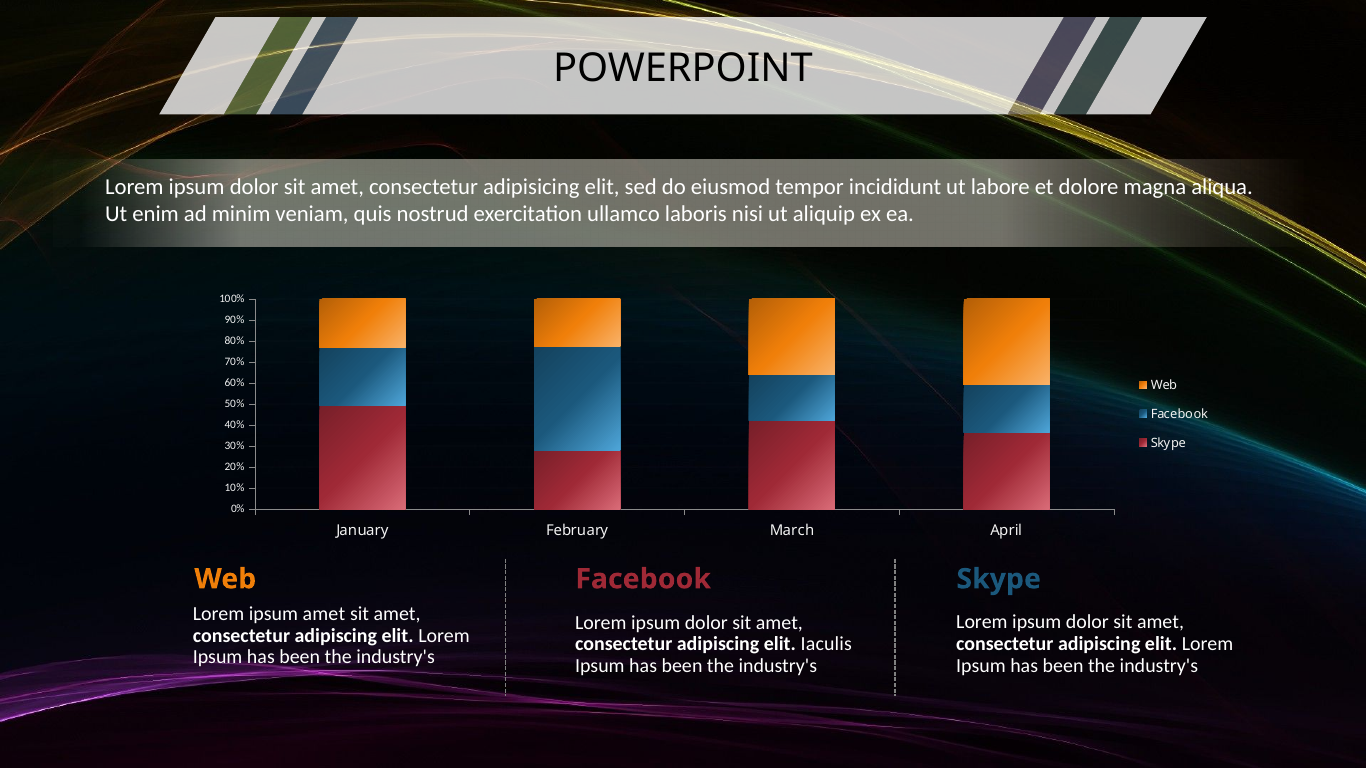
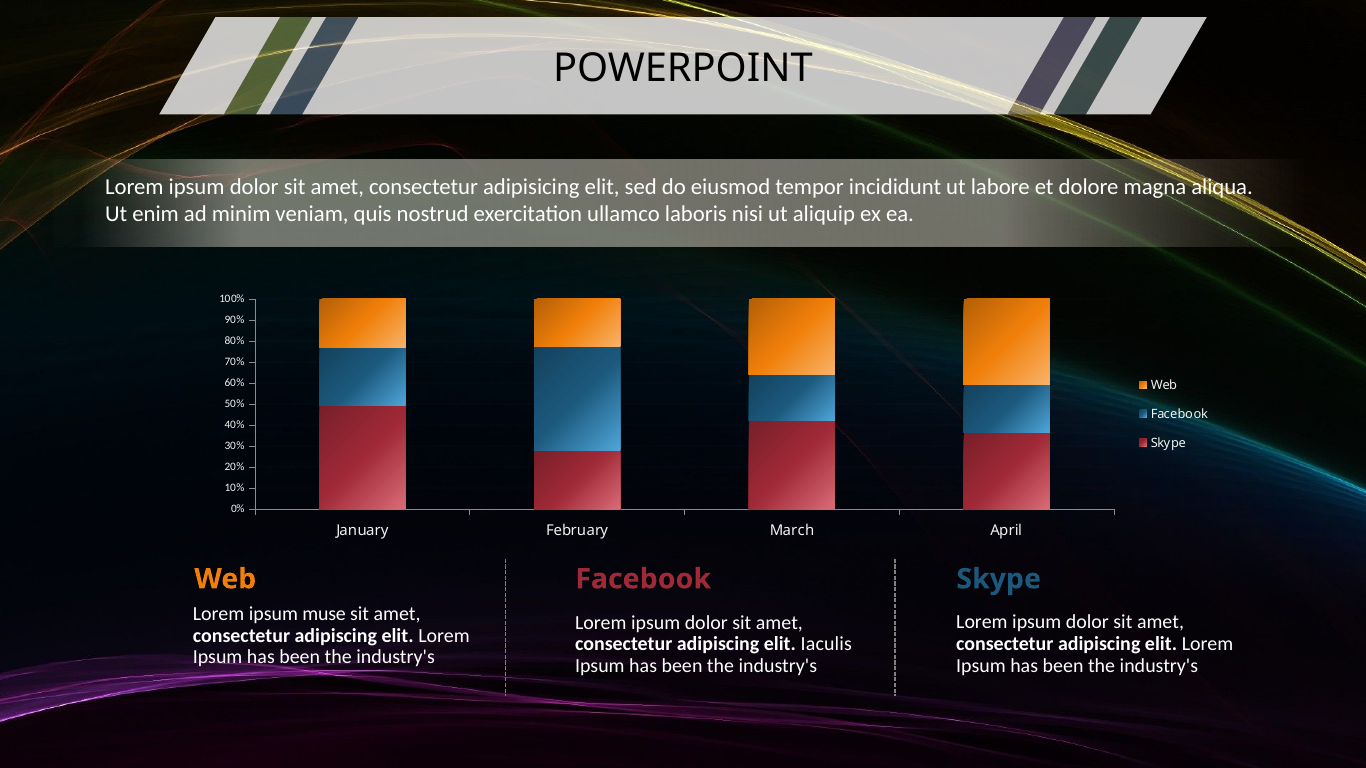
ipsum amet: amet -> muse (324, 615)
